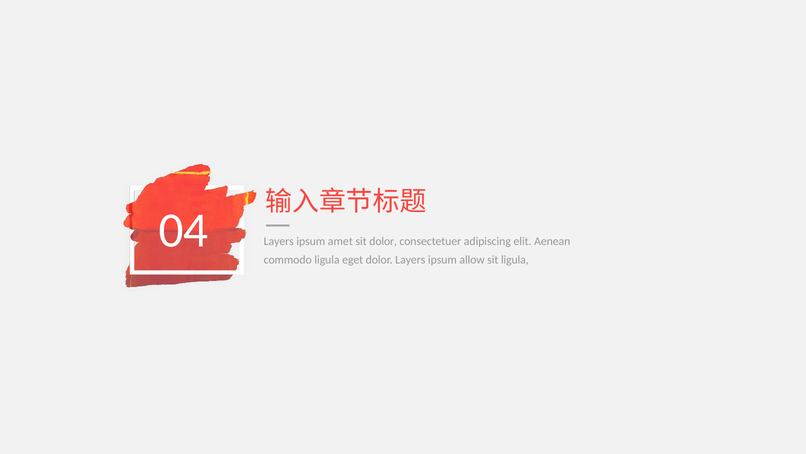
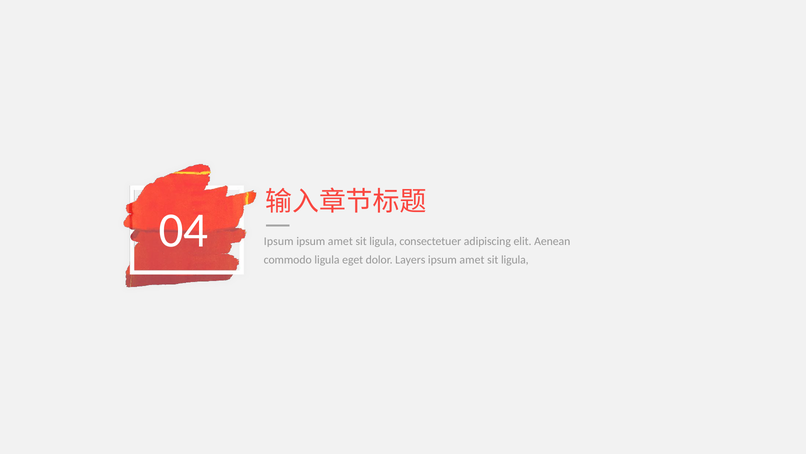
Layers: Layers -> Ipsum (279, 241)
dolor: dolor -> ligula (383, 241)
allow: allow -> amet (472, 260)
